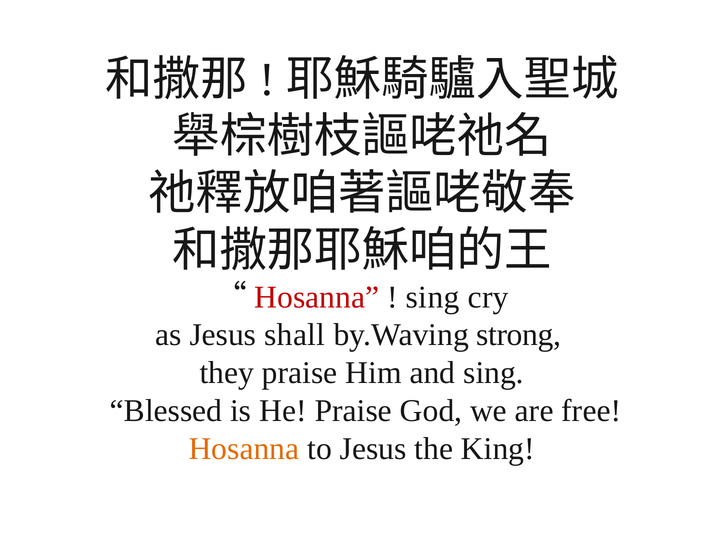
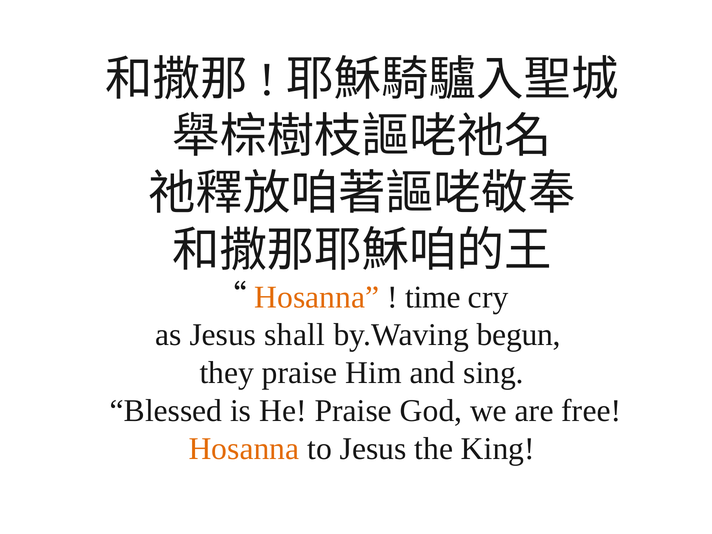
Hosanna colour: red -> orange (317, 297)
sing: sing -> time (433, 297)
strong: strong -> begun (519, 335)
